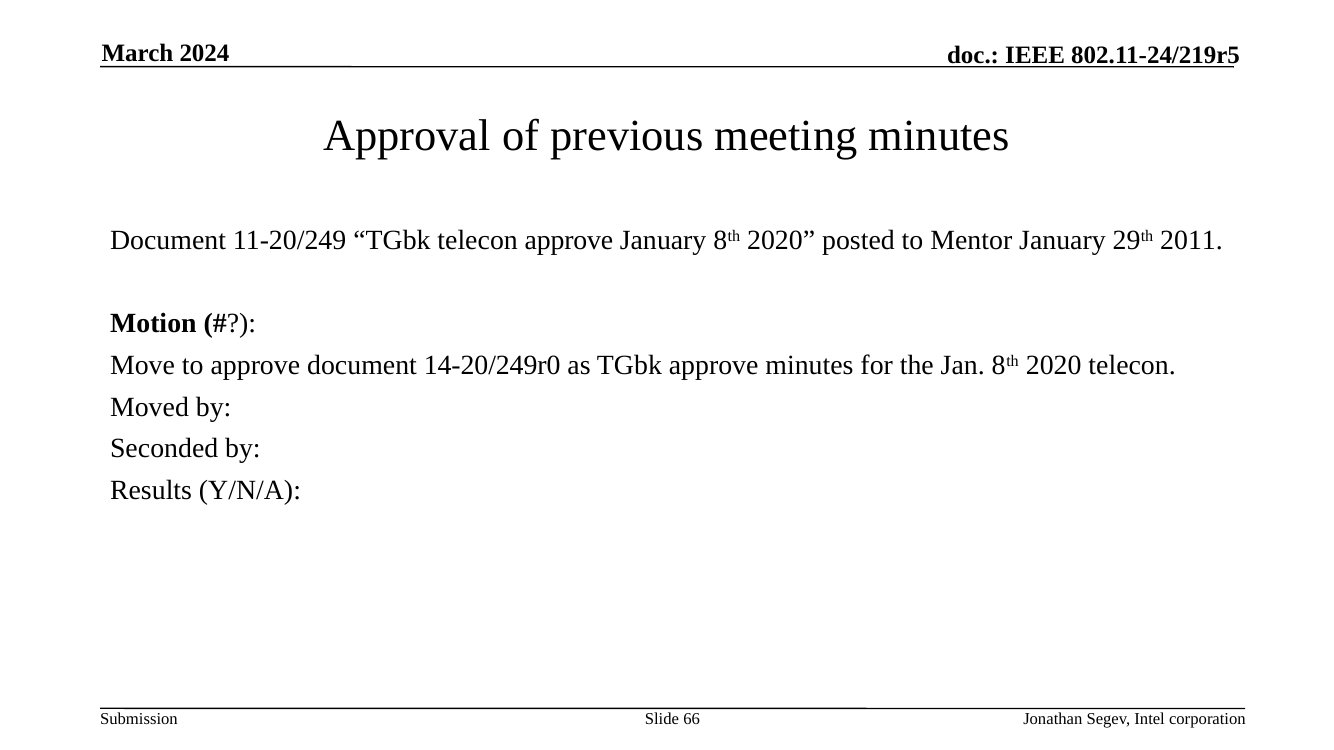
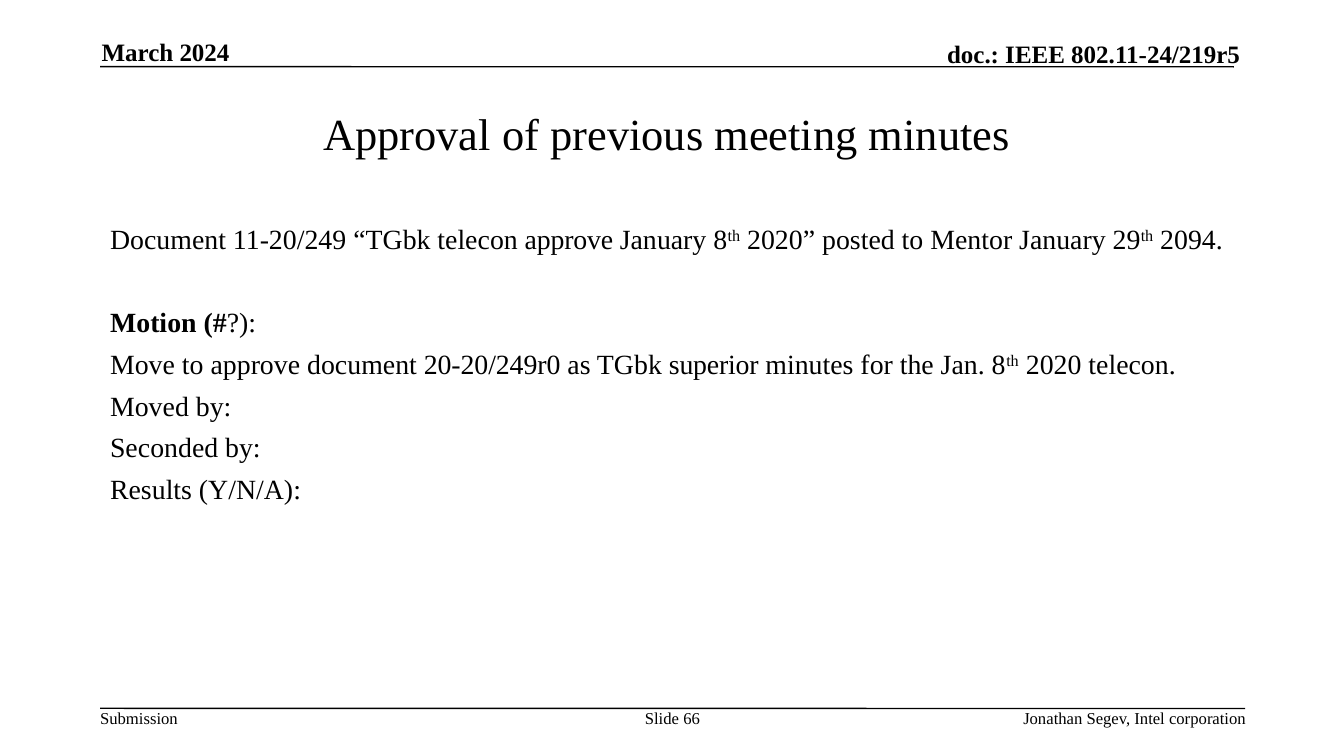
2011: 2011 -> 2094 (1191, 240)
14-20/249r0: 14-20/249r0 -> 20-20/249r0 (492, 366)
TGbk approve: approve -> superior (714, 366)
